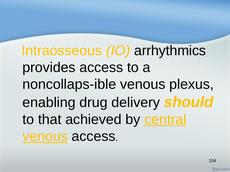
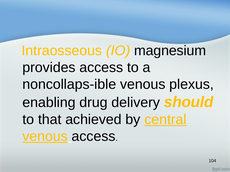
arrhythmics: arrhythmics -> magnesium (170, 51)
